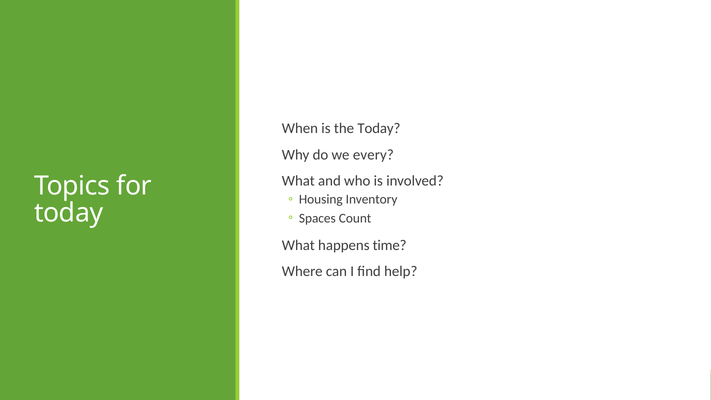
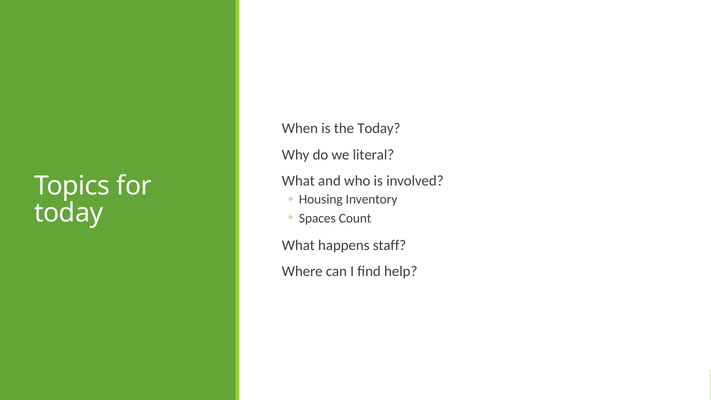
every: every -> literal (373, 155)
time: time -> staff (390, 245)
